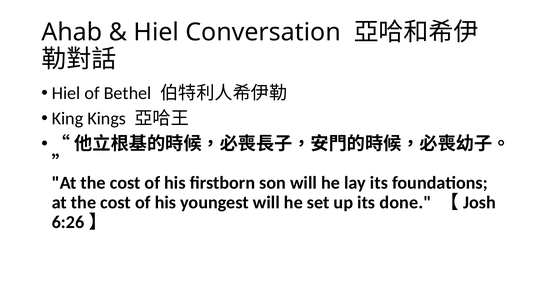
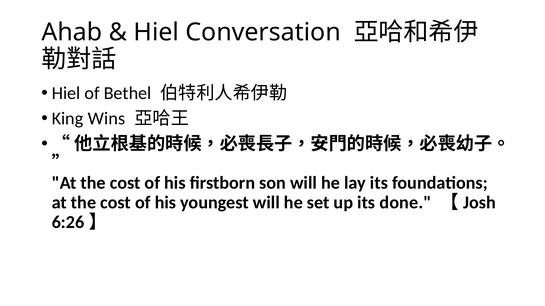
Kings: Kings -> Wins (107, 119)
